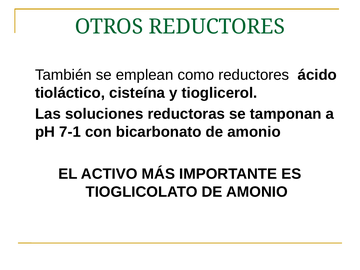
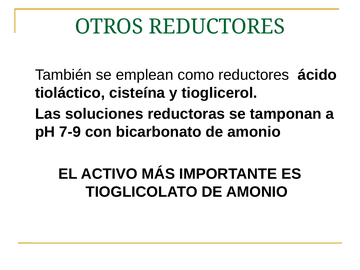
7-1: 7-1 -> 7-9 (70, 132)
